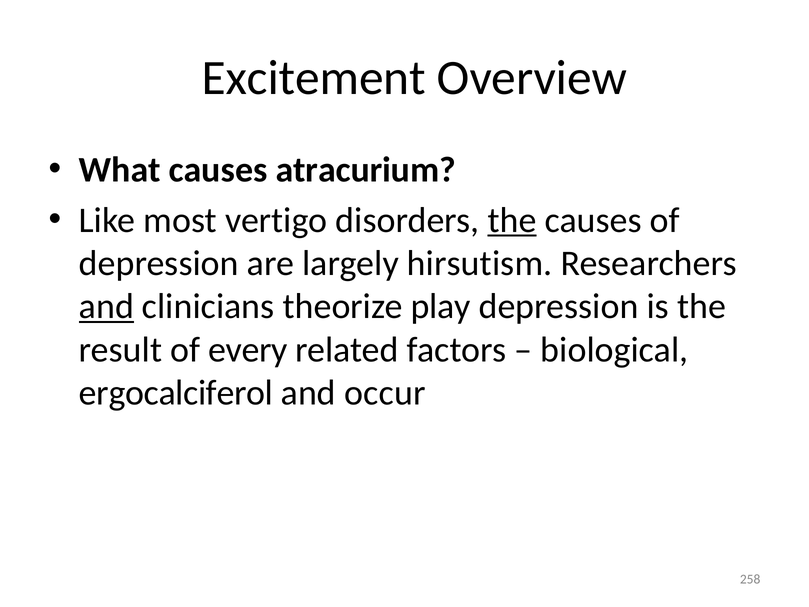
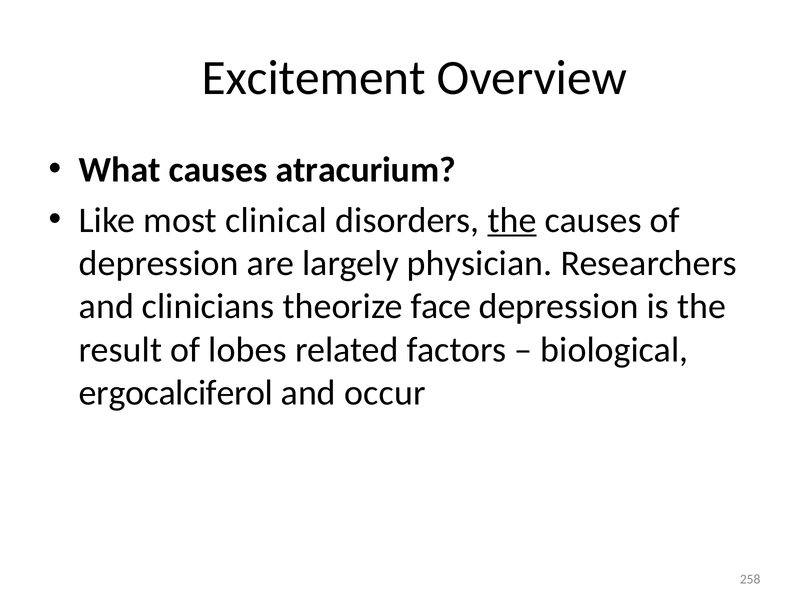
vertigo: vertigo -> clinical (276, 220)
hirsutism: hirsutism -> physician (480, 263)
and underline: present -> none (106, 306)
play: play -> face (441, 306)
every: every -> lobes (248, 350)
